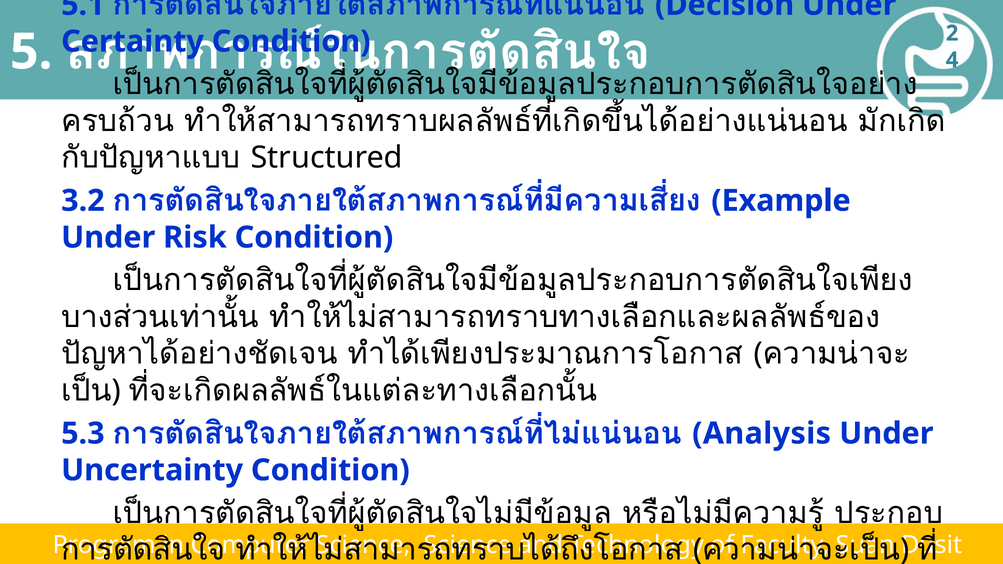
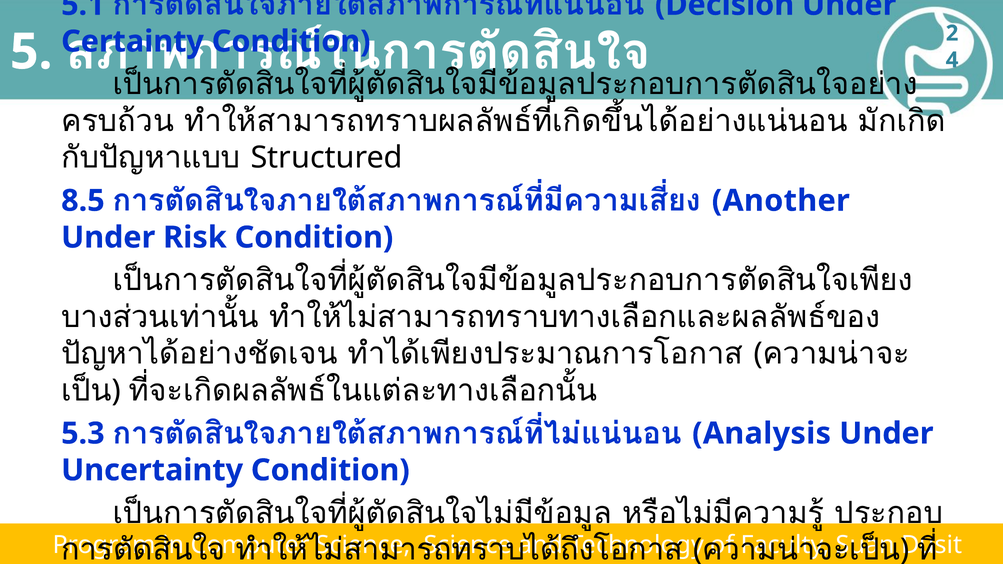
3.2: 3.2 -> 8.5 (83, 201)
Example: Example -> Another (781, 201)
